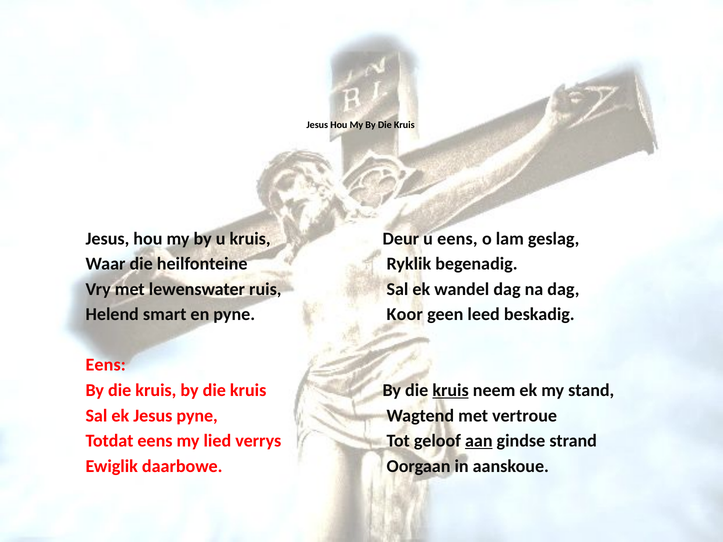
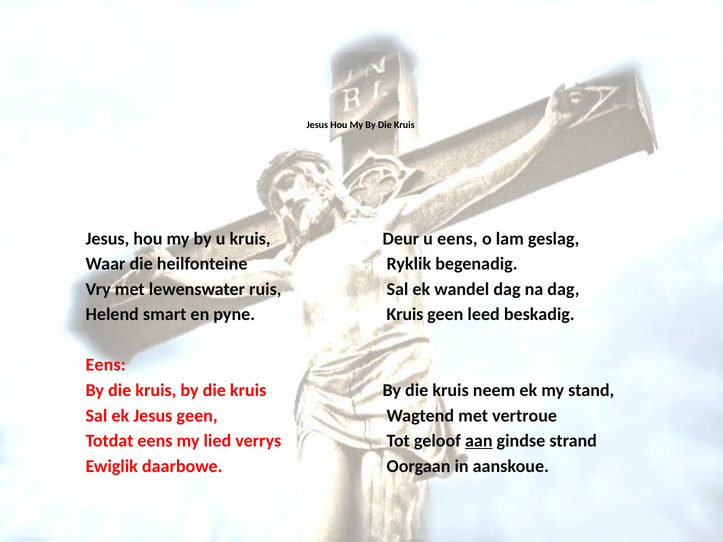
Koor: Koor -> Kruis (405, 315)
kruis underline: present -> none (451, 390)
Jesus pyne: pyne -> geen (197, 416)
